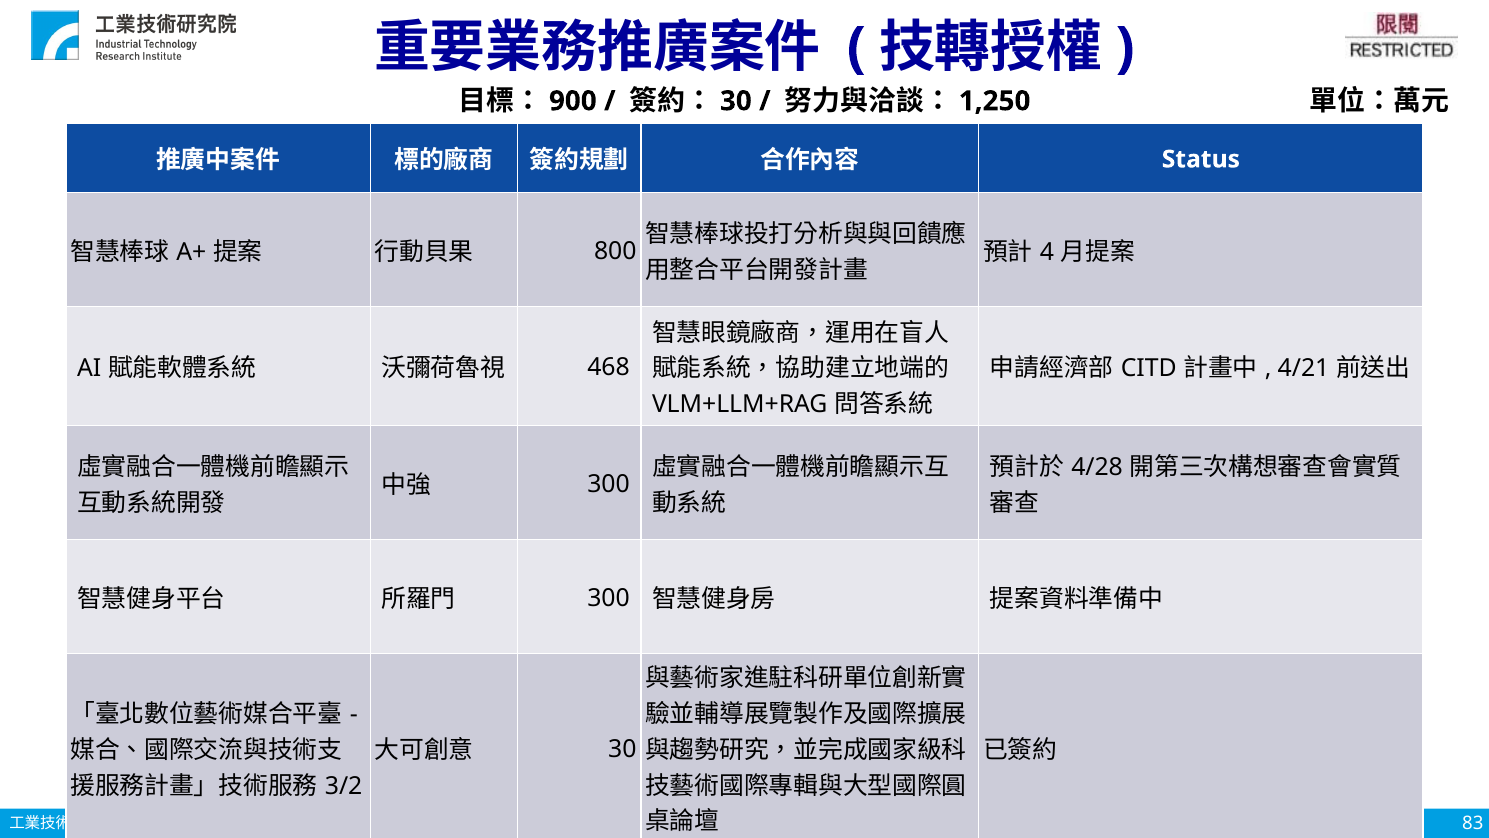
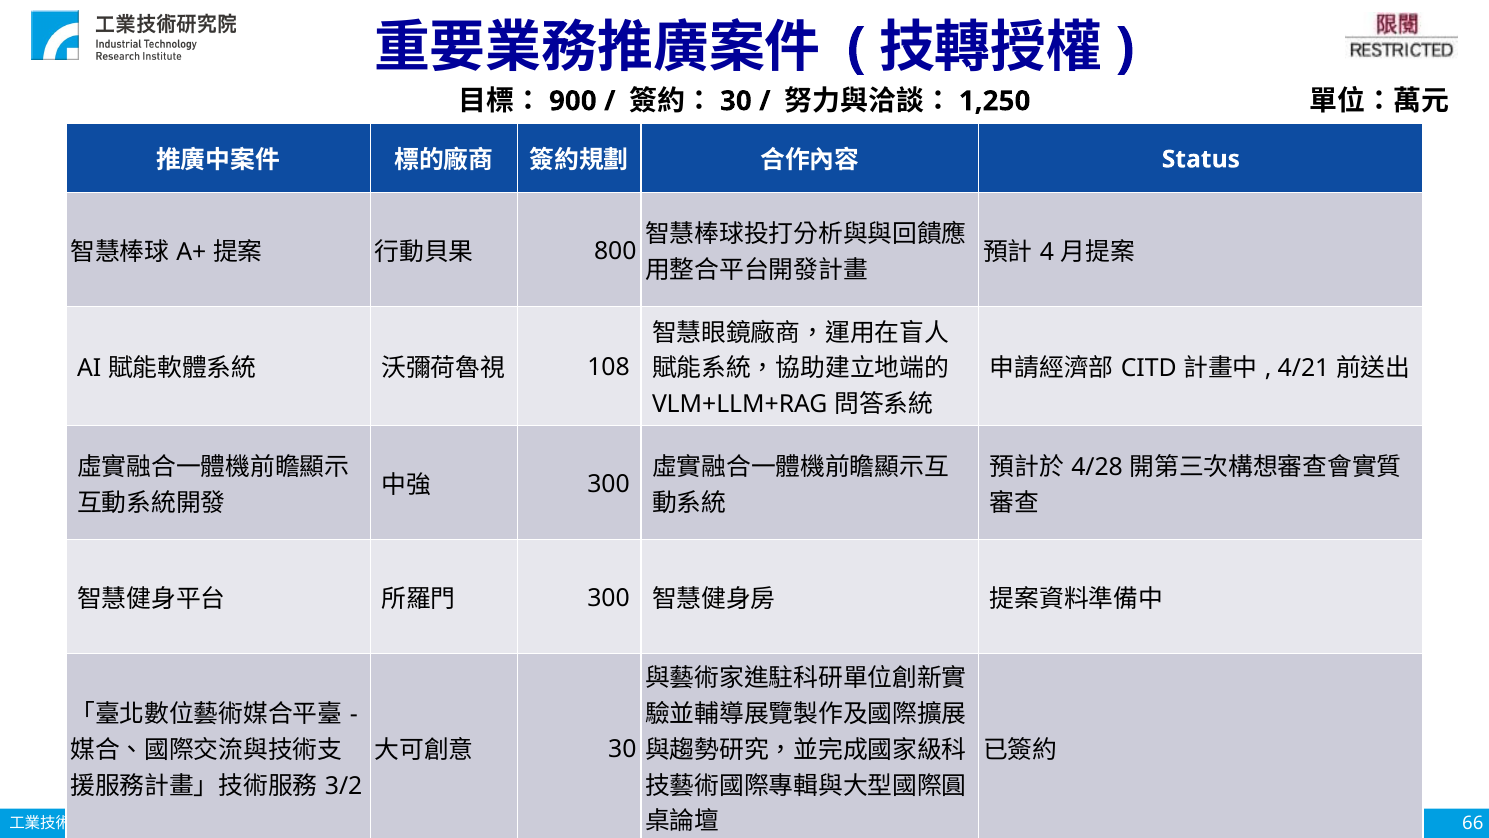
468: 468 -> 108 (609, 367)
83: 83 -> 66 (1473, 823)
